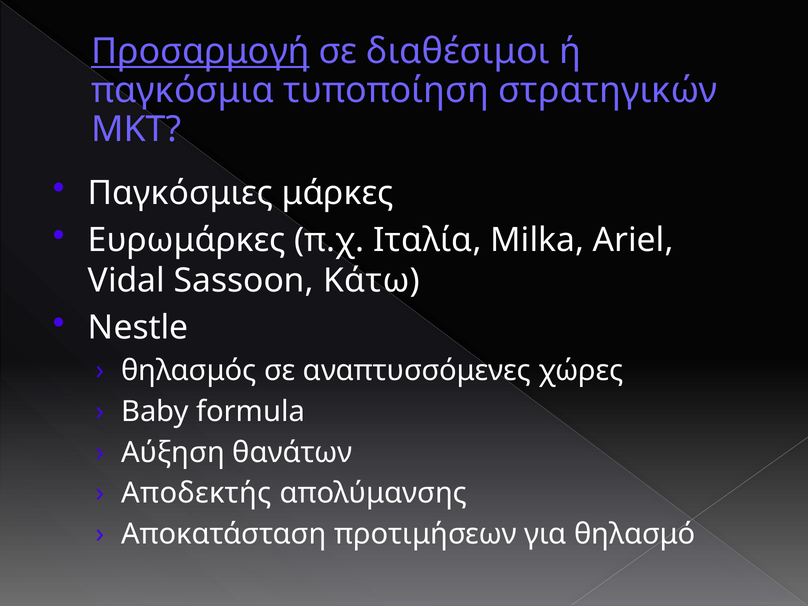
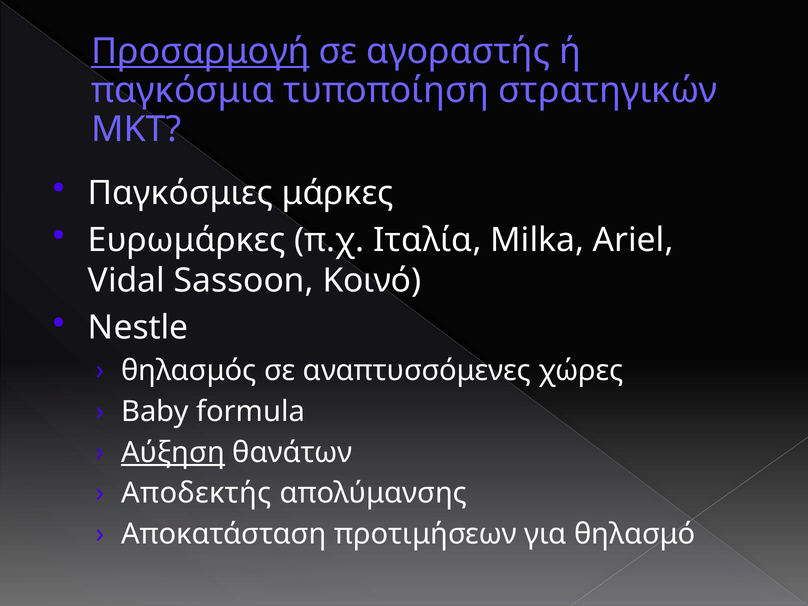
διαθέσιμοι: διαθέσιμοι -> αγοραστής (458, 52)
Κάτω: Κάτω -> Κοινό (372, 280)
Αύξηση underline: none -> present (173, 452)
